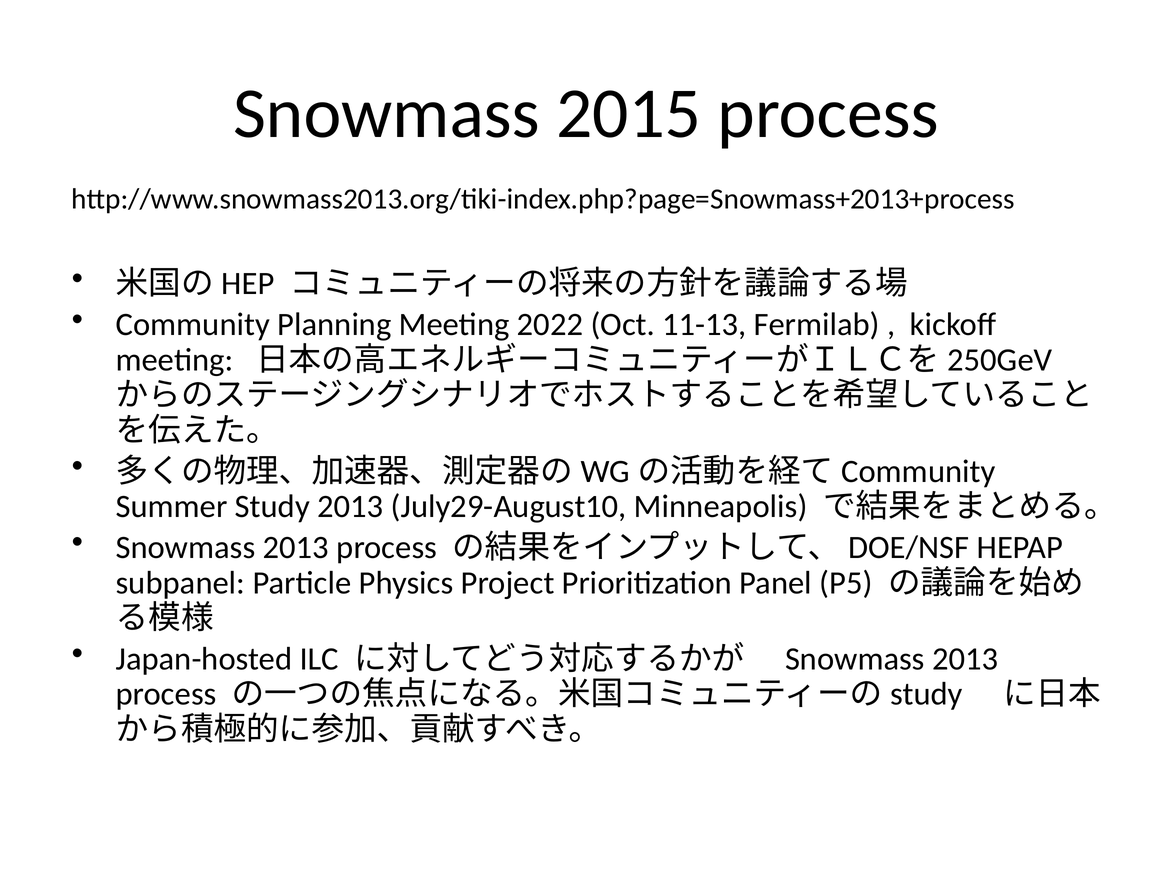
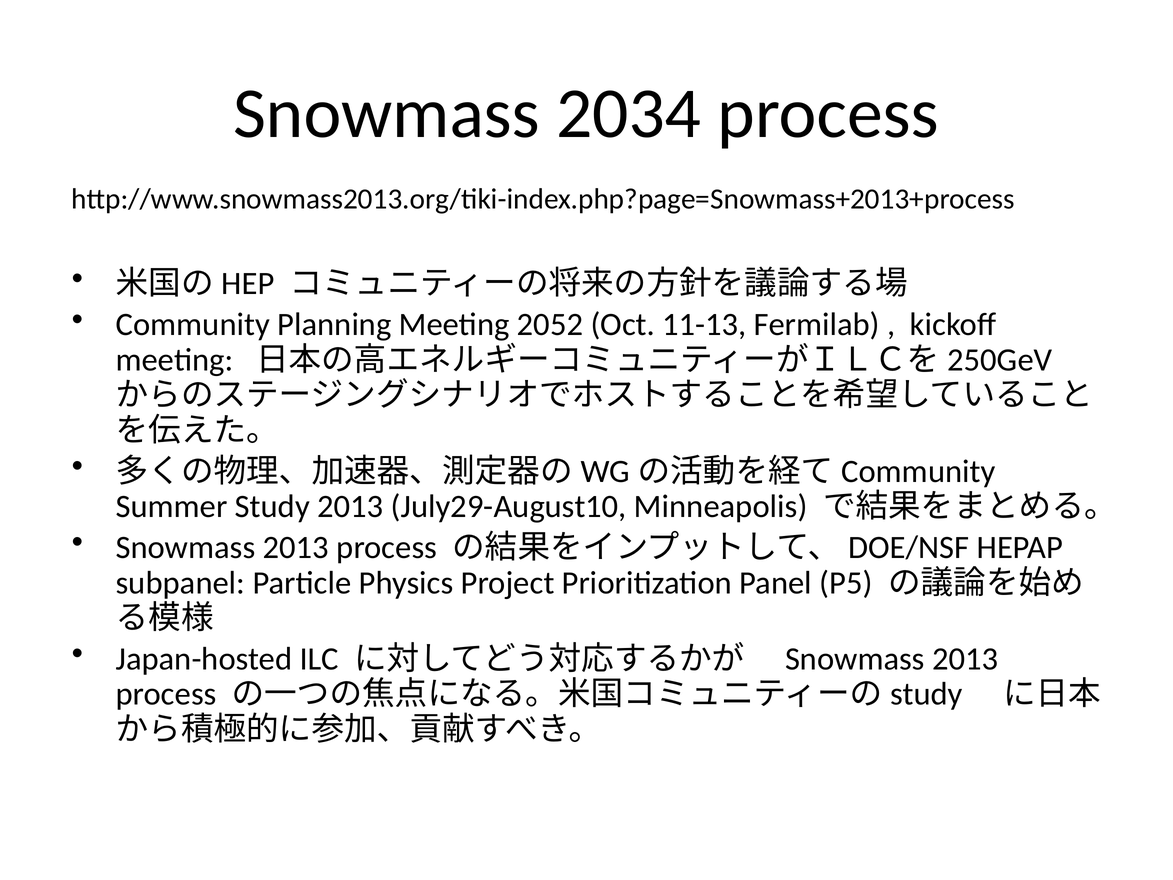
2015: 2015 -> 2034 (629, 114)
2022: 2022 -> 2052 (550, 325)
